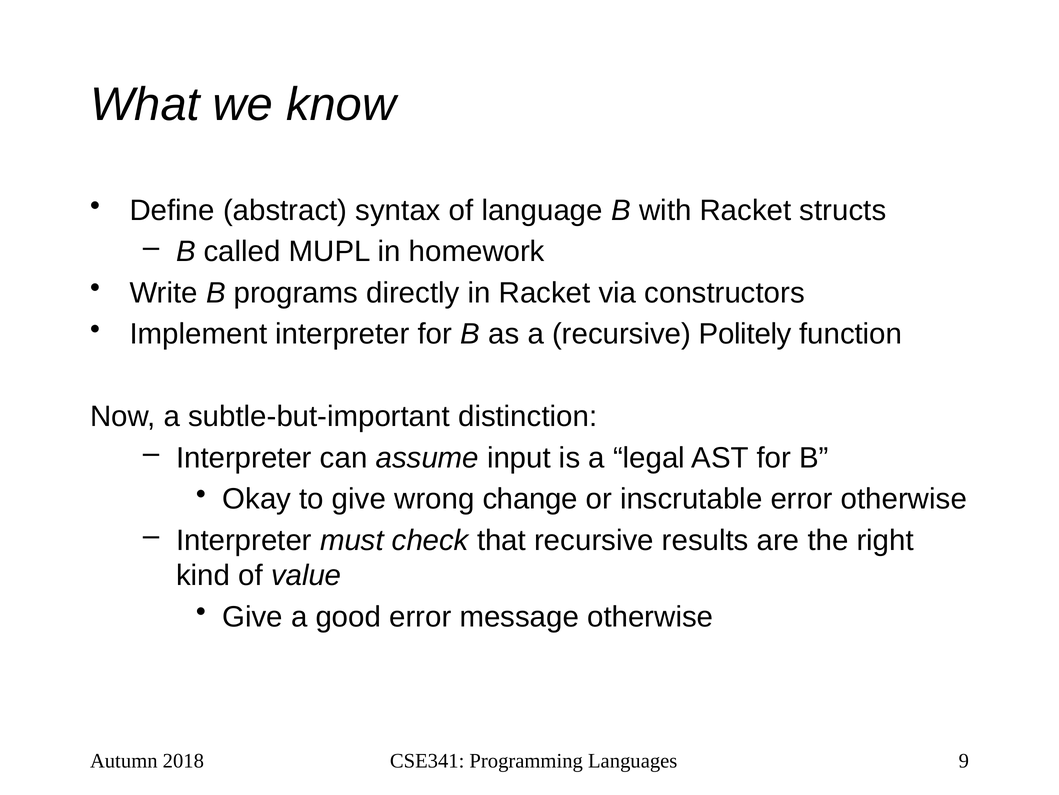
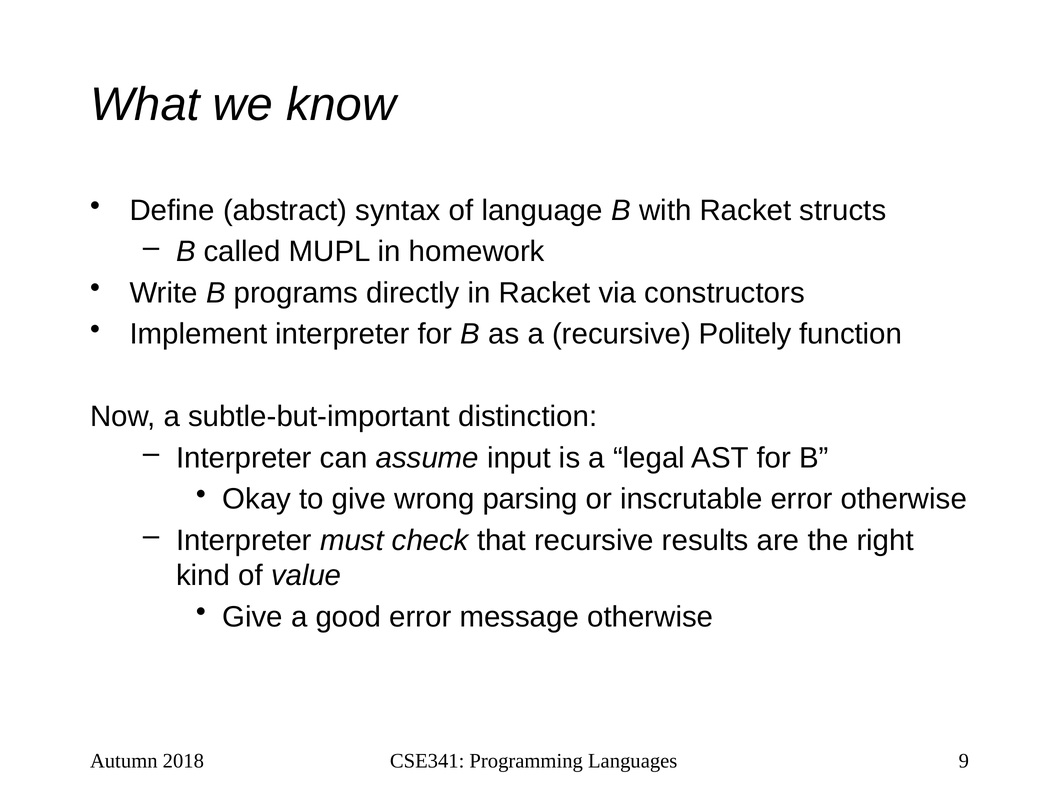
change: change -> parsing (530, 499)
